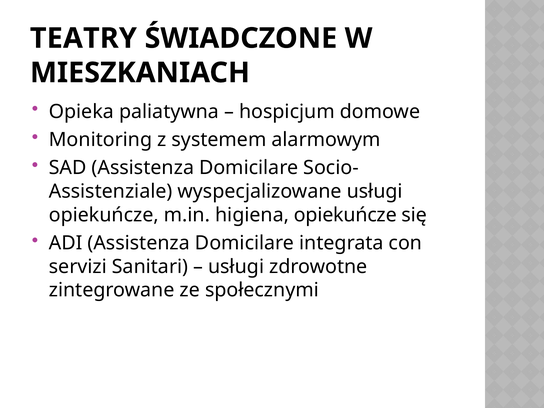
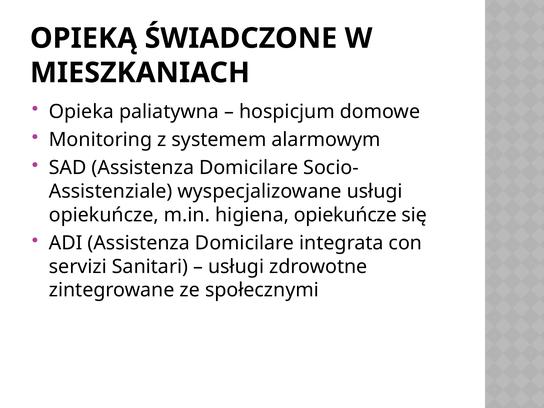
TEATRY: TEATRY -> OPIEKĄ (83, 38)
